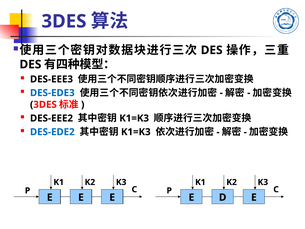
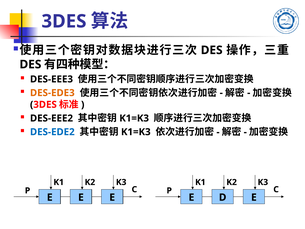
DES-EDE3 colour: blue -> orange (52, 93)
